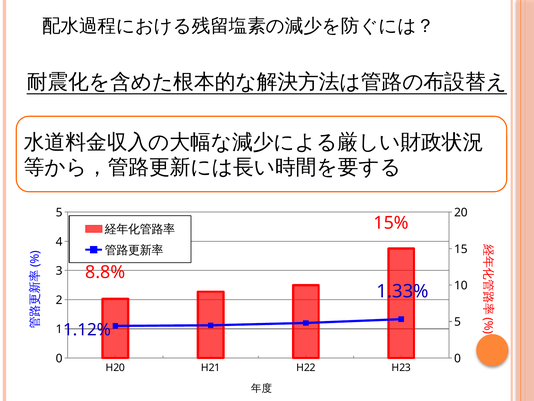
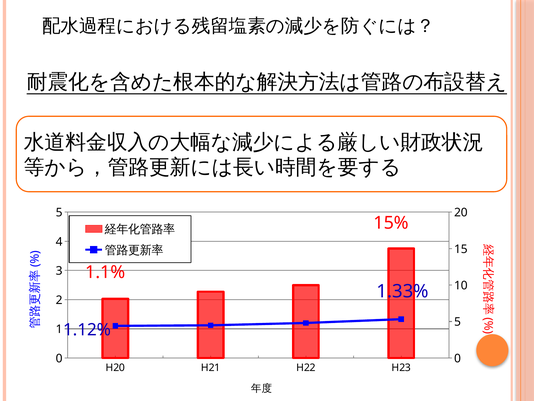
8.8%: 8.8% -> 1.1% (105, 272)
